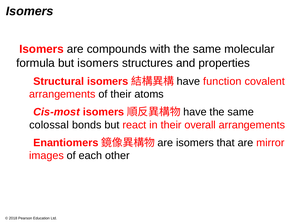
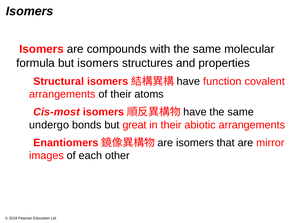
colossal: colossal -> undergo (49, 125)
react: react -> great (134, 125)
overall: overall -> abiotic (200, 125)
